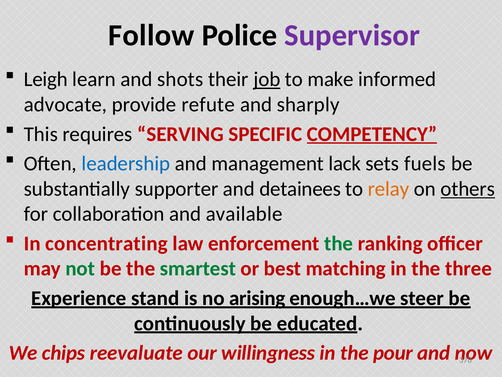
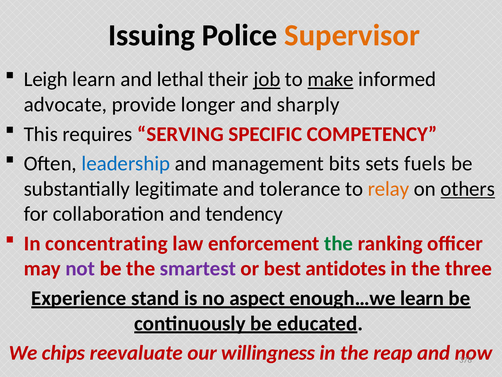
Follow: Follow -> Issuing (152, 35)
Supervisor colour: purple -> orange (352, 35)
shots: shots -> lethal (180, 79)
make underline: none -> present (331, 79)
refute: refute -> longer (208, 104)
COMPETENCY underline: present -> none (372, 134)
lack: lack -> bits (345, 164)
supporter: supporter -> legitimate (177, 189)
detainees: detainees -> tolerance (300, 189)
available: available -> tendency (244, 214)
not colour: green -> purple (80, 268)
smartest colour: green -> purple (198, 268)
matching: matching -> antidotes (346, 268)
arising: arising -> aspect (257, 298)
enough…we steer: steer -> learn (422, 298)
pour: pour -> reap (393, 353)
